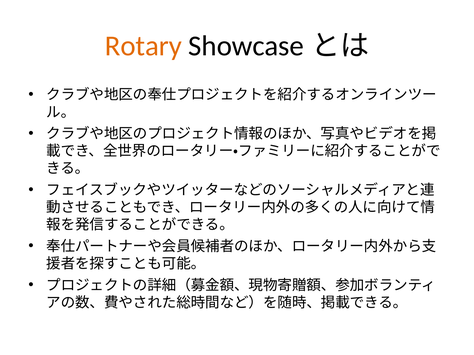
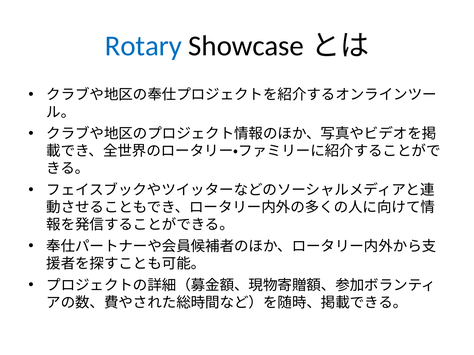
Rotary colour: orange -> blue (143, 46)
